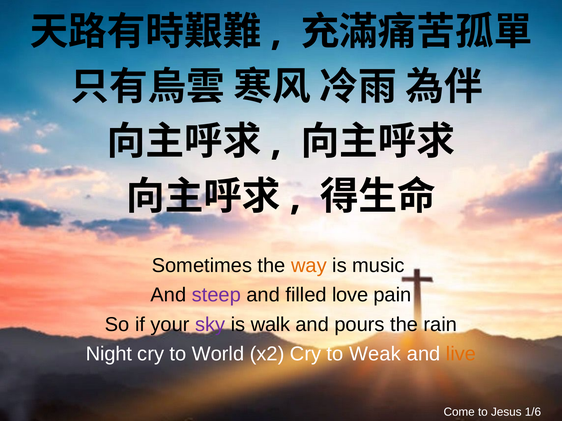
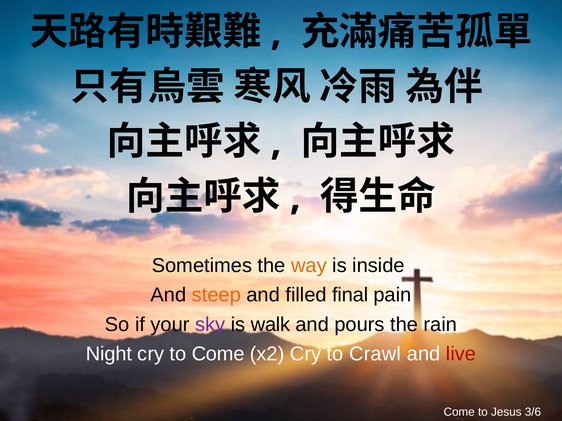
music: music -> inside (378, 266)
steep colour: purple -> orange (216, 295)
love: love -> final (350, 295)
to World: World -> Come (218, 354)
Weak: Weak -> Crawl (375, 354)
live colour: orange -> red (461, 354)
1/6: 1/6 -> 3/6 (533, 412)
